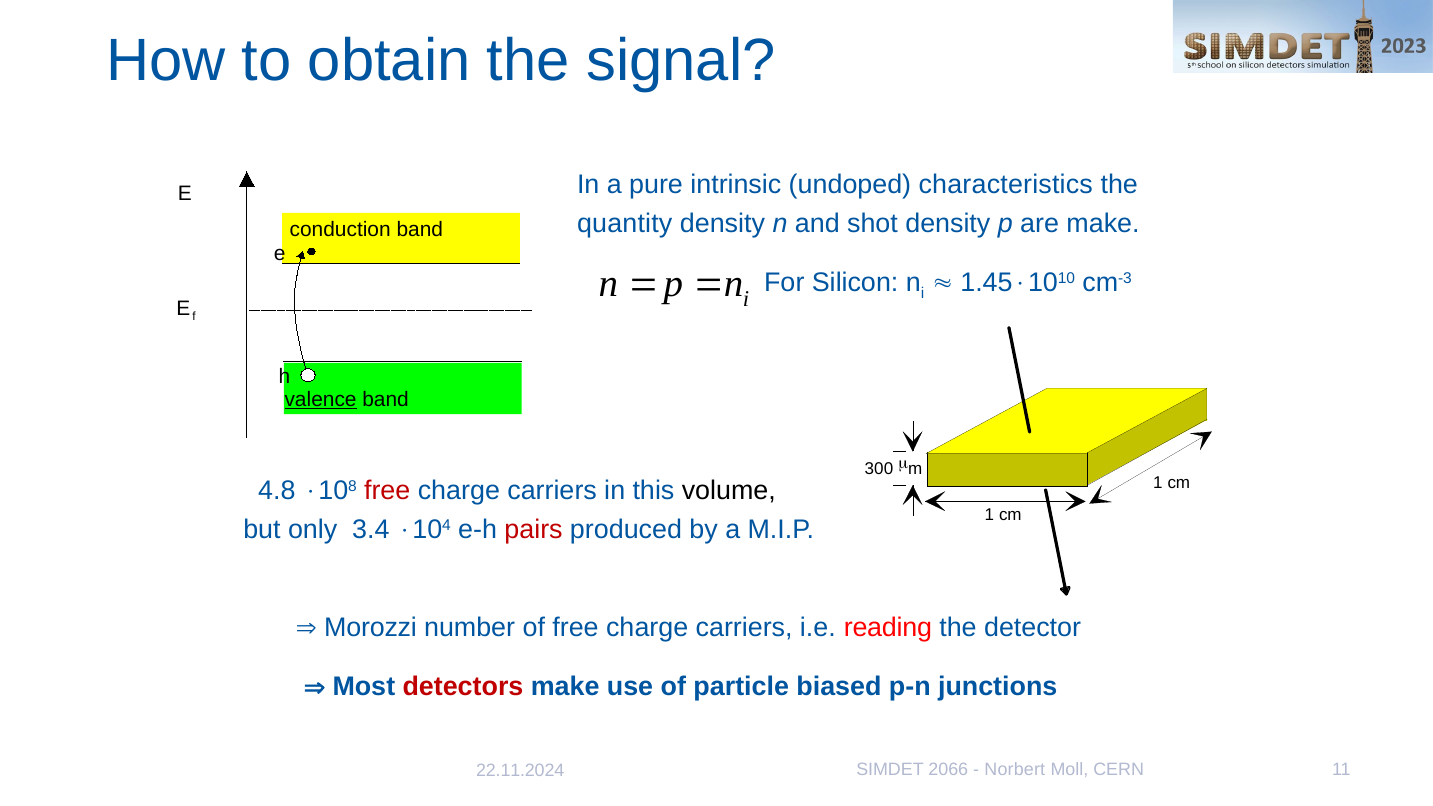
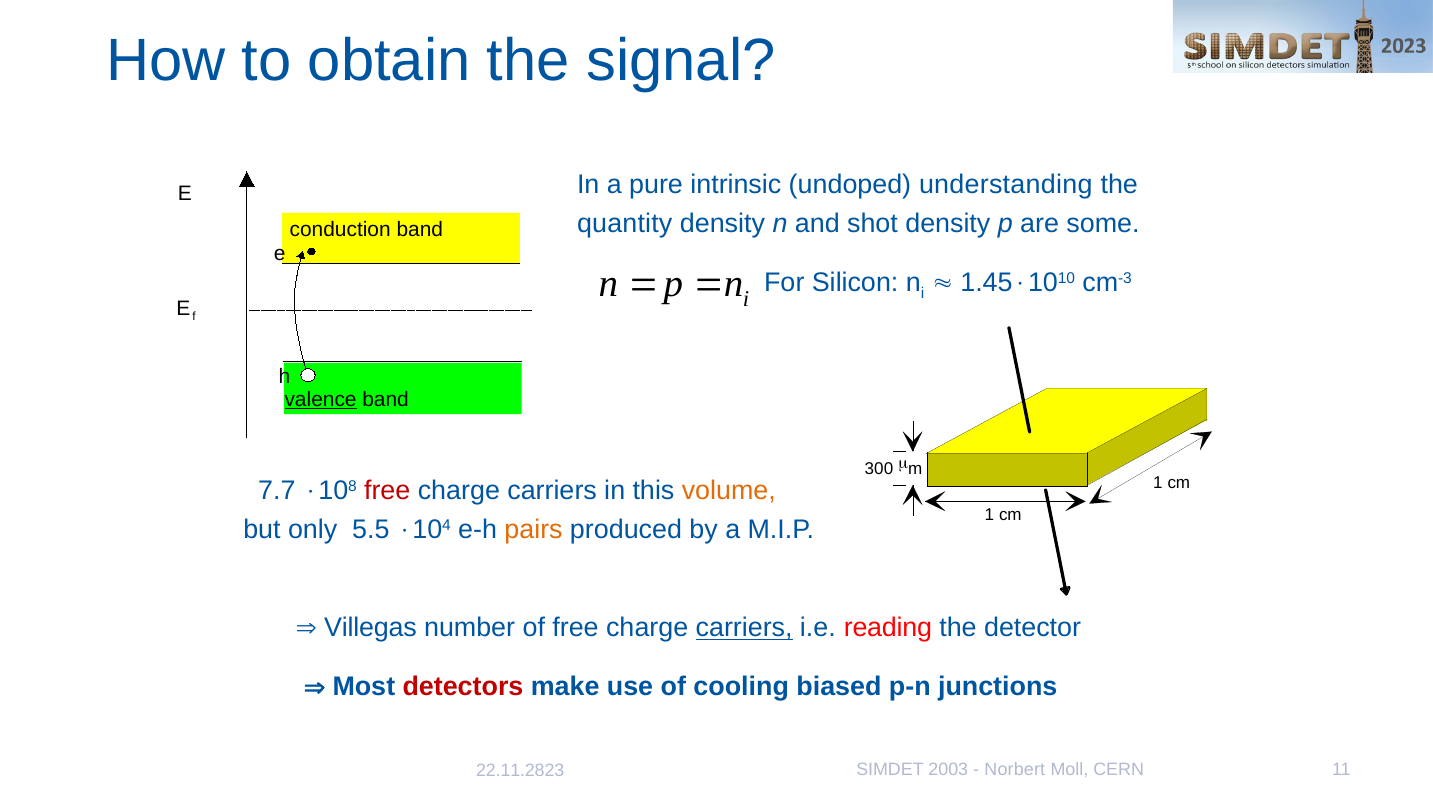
characteristics: characteristics -> understanding (1006, 185)
are make: make -> some (1103, 223)
4.8: 4.8 -> 7.7 (277, 491)
volume colour: black -> orange (729, 491)
3.4: 3.4 -> 5.5 (371, 530)
pairs colour: red -> orange (534, 530)
Morozzi: Morozzi -> Villegas (371, 628)
carriers underline: none -> present (744, 628)
particle: particle -> cooling (741, 687)
2066: 2066 -> 2003 (948, 770)
22.11.2024: 22.11.2024 -> 22.11.2823 (520, 770)
